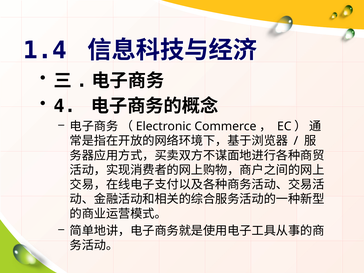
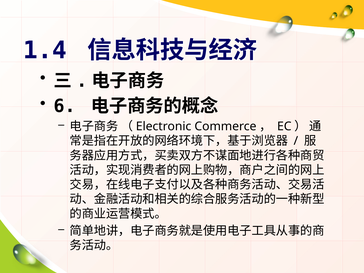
4: 4 -> 6 (65, 106)
